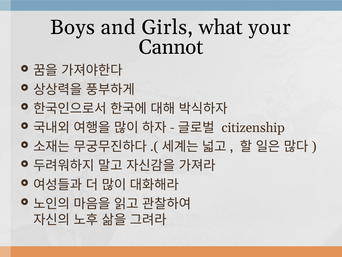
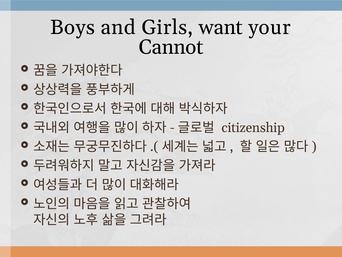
what: what -> want (221, 27)
